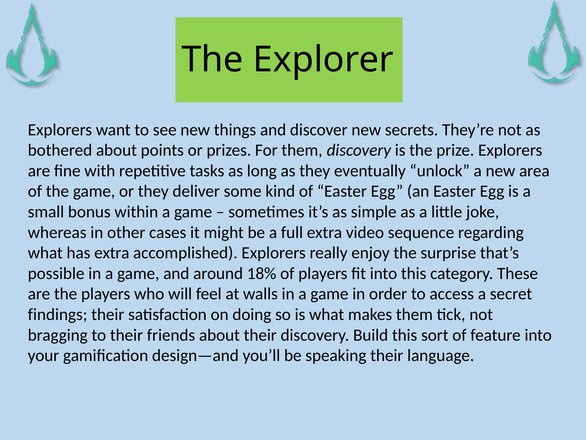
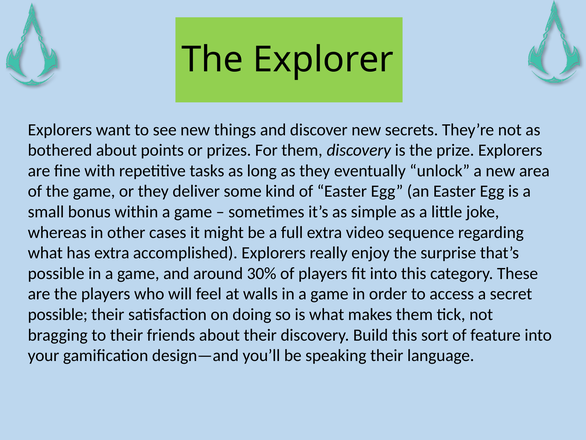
18%: 18% -> 30% (262, 273)
findings: findings -> possible (58, 314)
